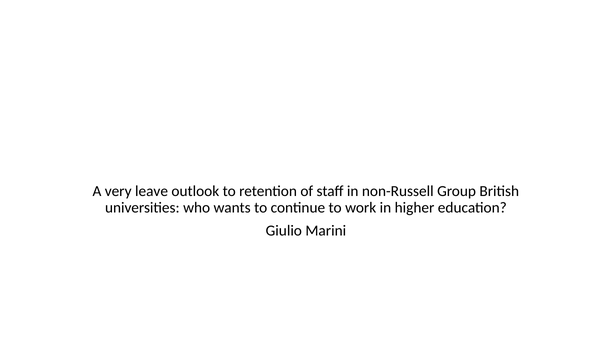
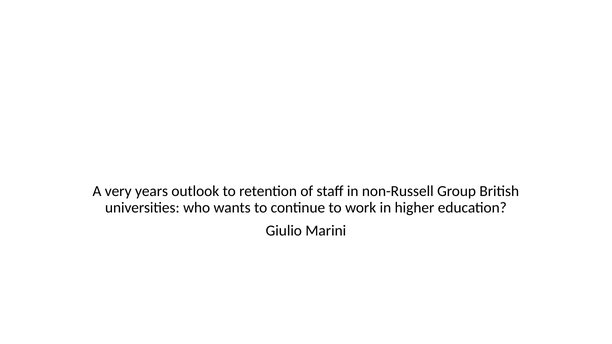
leave: leave -> years (152, 191)
